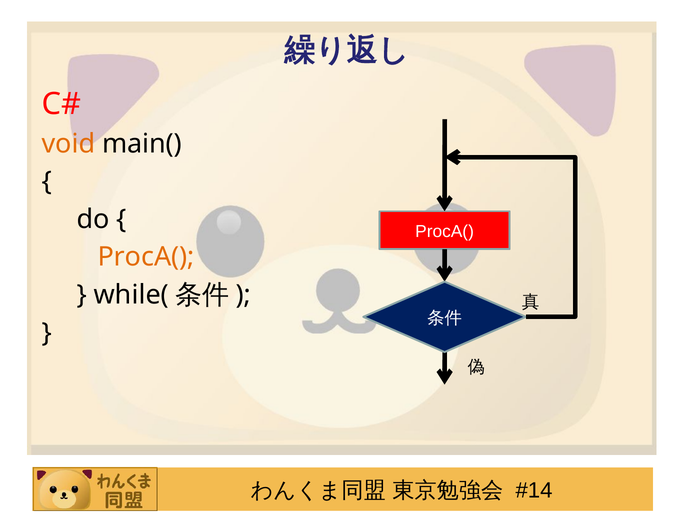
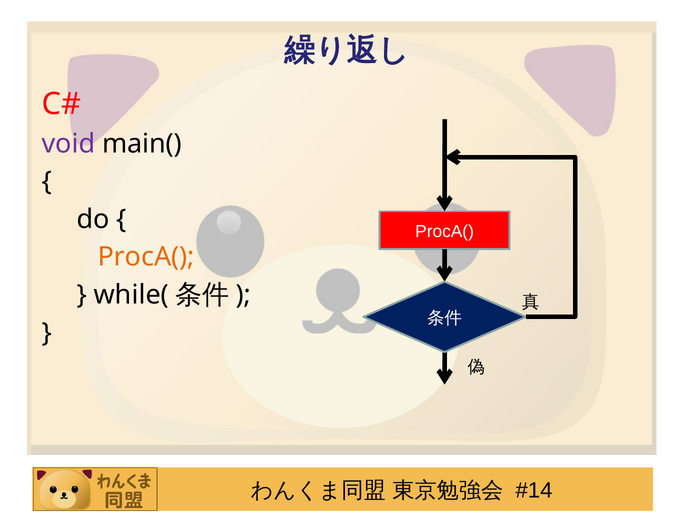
void colour: orange -> purple (68, 144)
